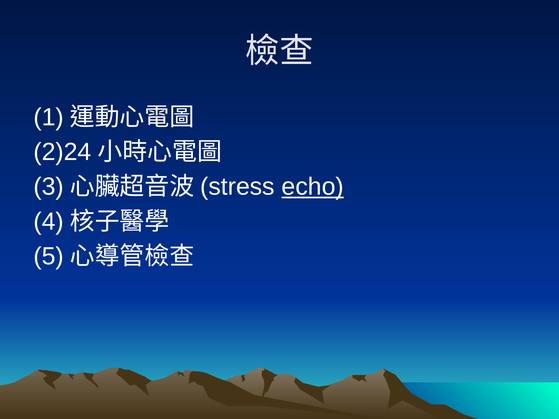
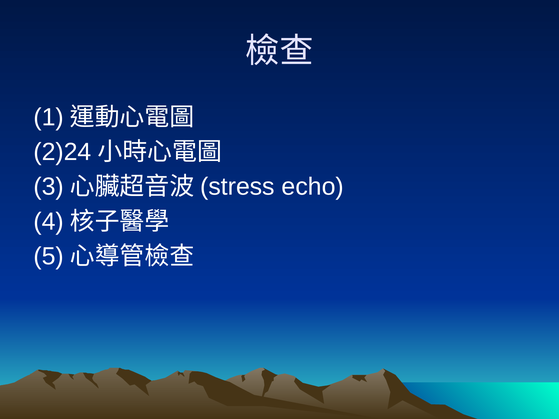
echo underline: present -> none (313, 187)
